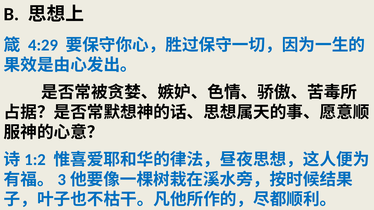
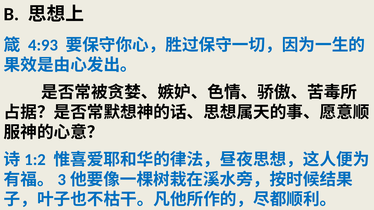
4:29: 4:29 -> 4:93 (43, 45)
